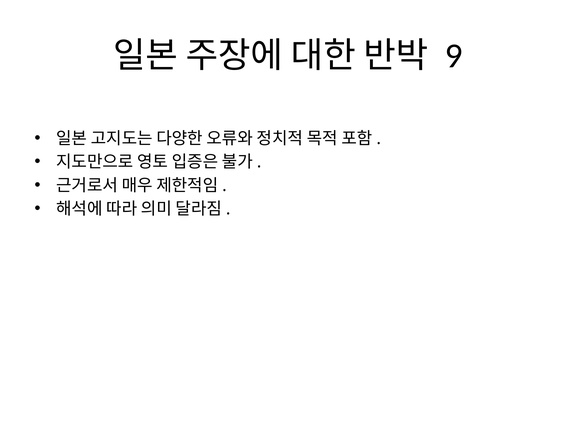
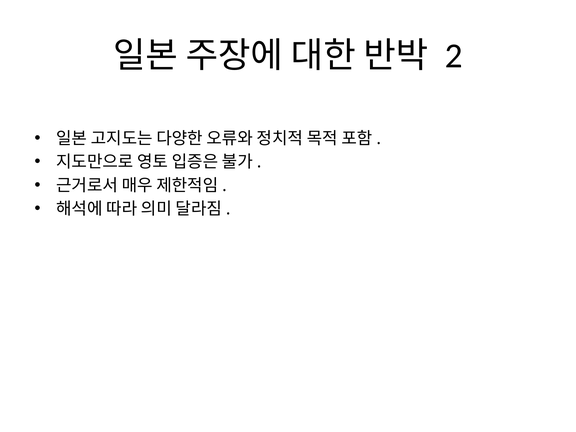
9: 9 -> 2 (454, 56)
